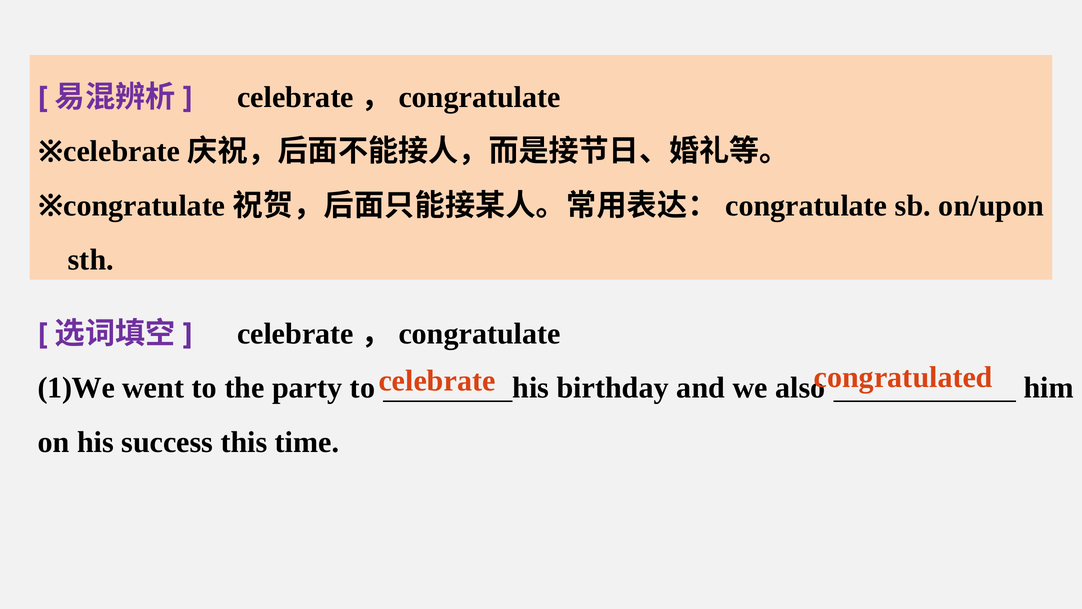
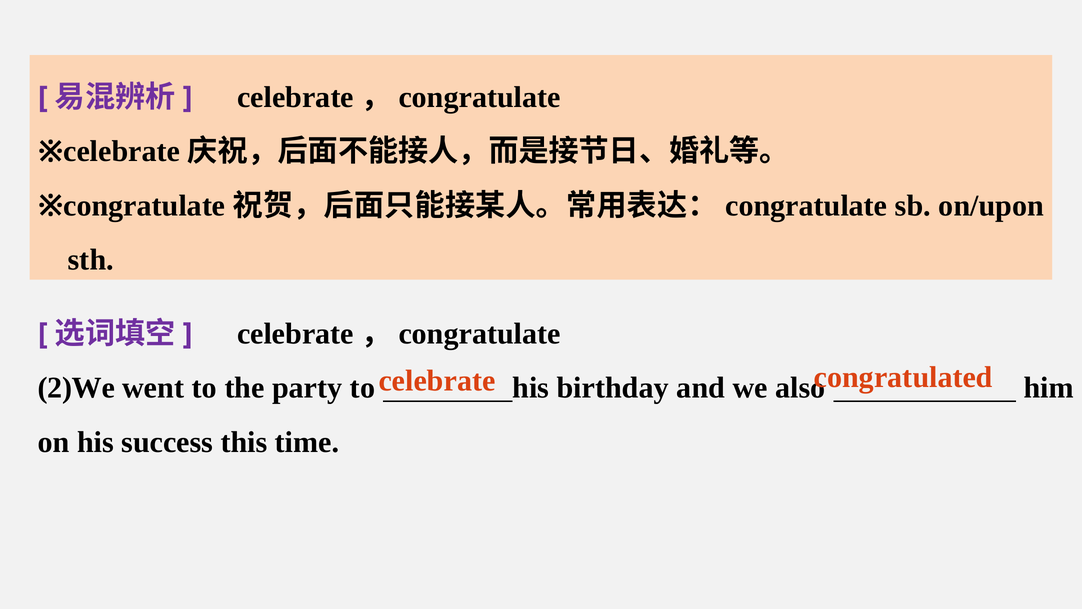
1)We: 1)We -> 2)We (76, 388)
